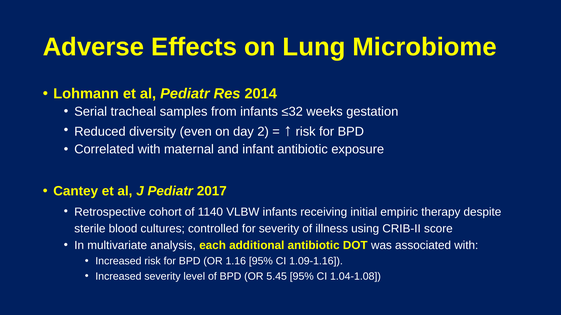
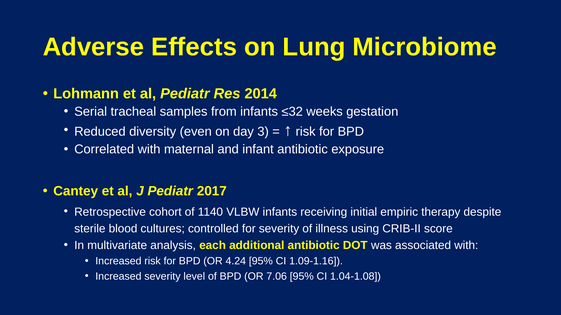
2: 2 -> 3 (263, 132)
1.16: 1.16 -> 4.24 (236, 262)
5.45: 5.45 -> 7.06 (277, 277)
